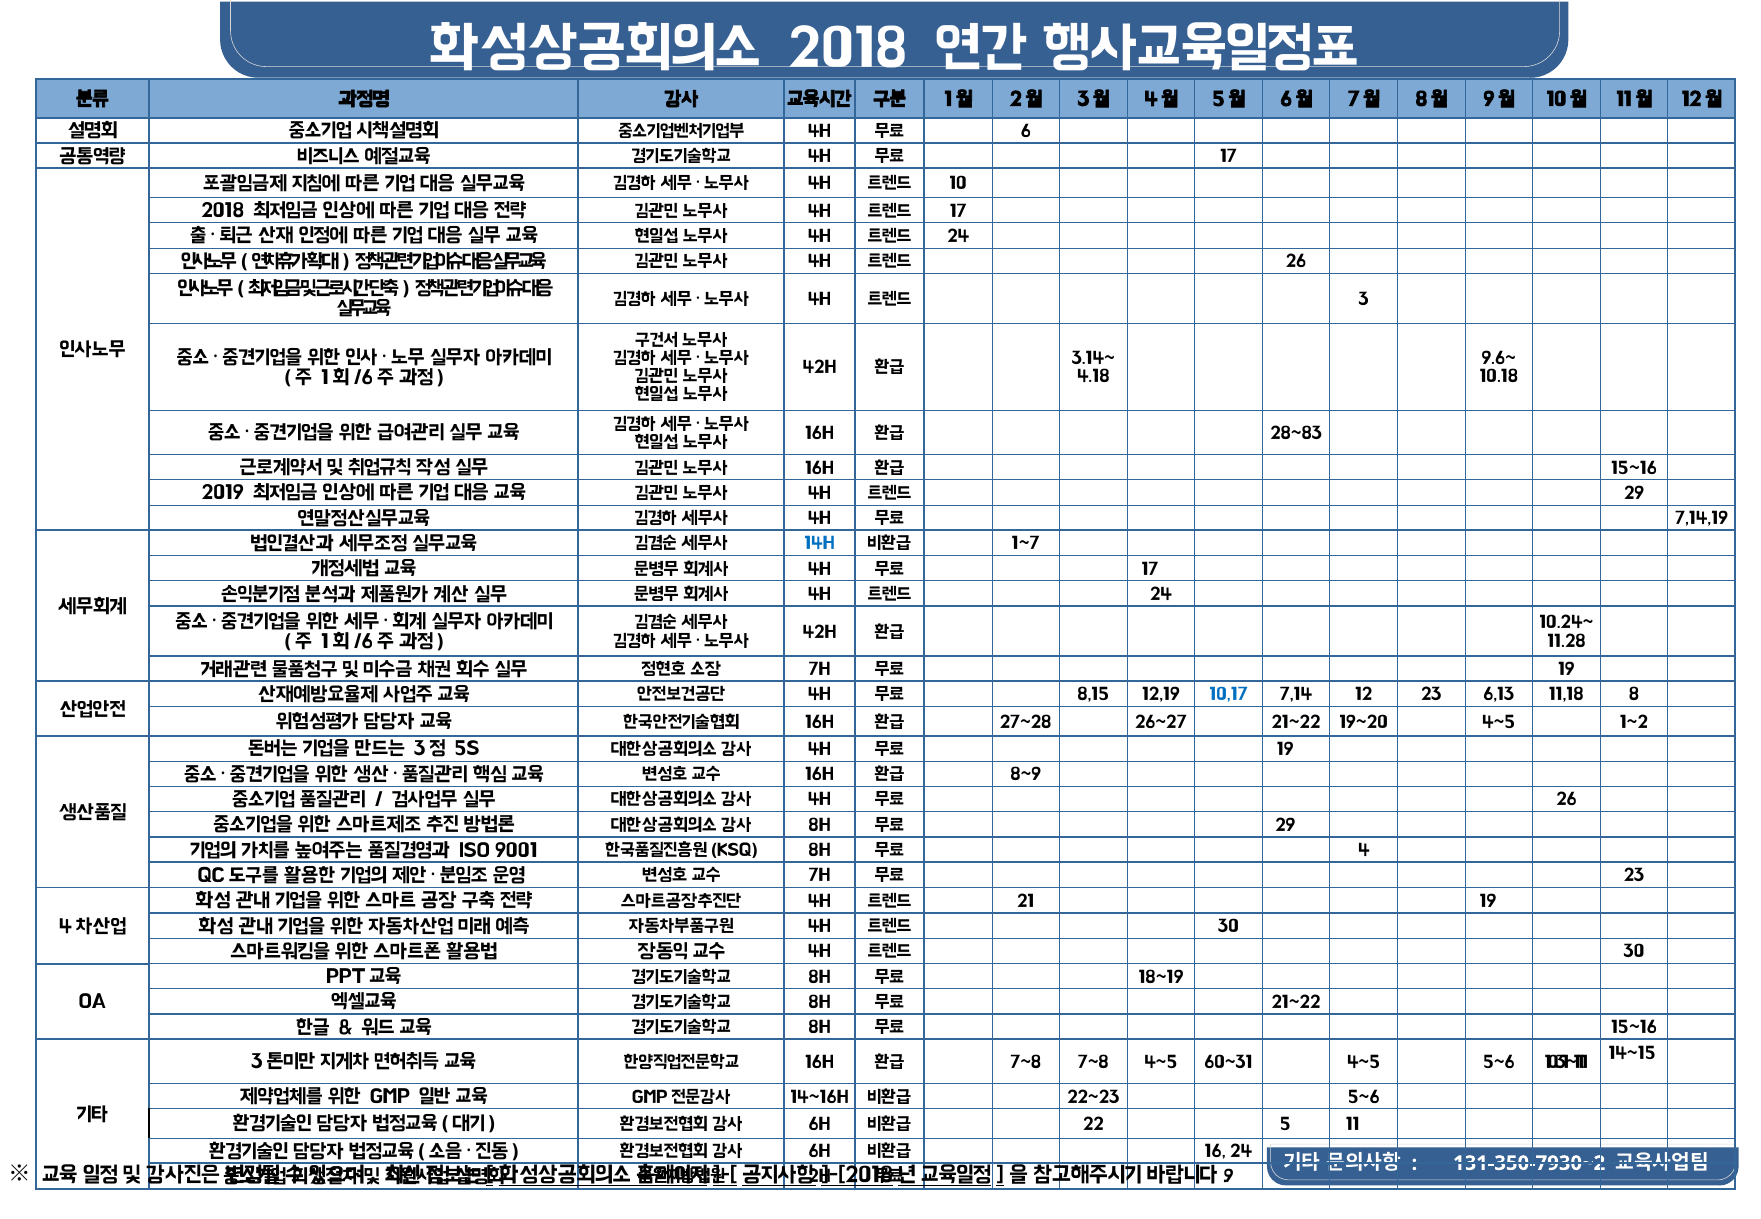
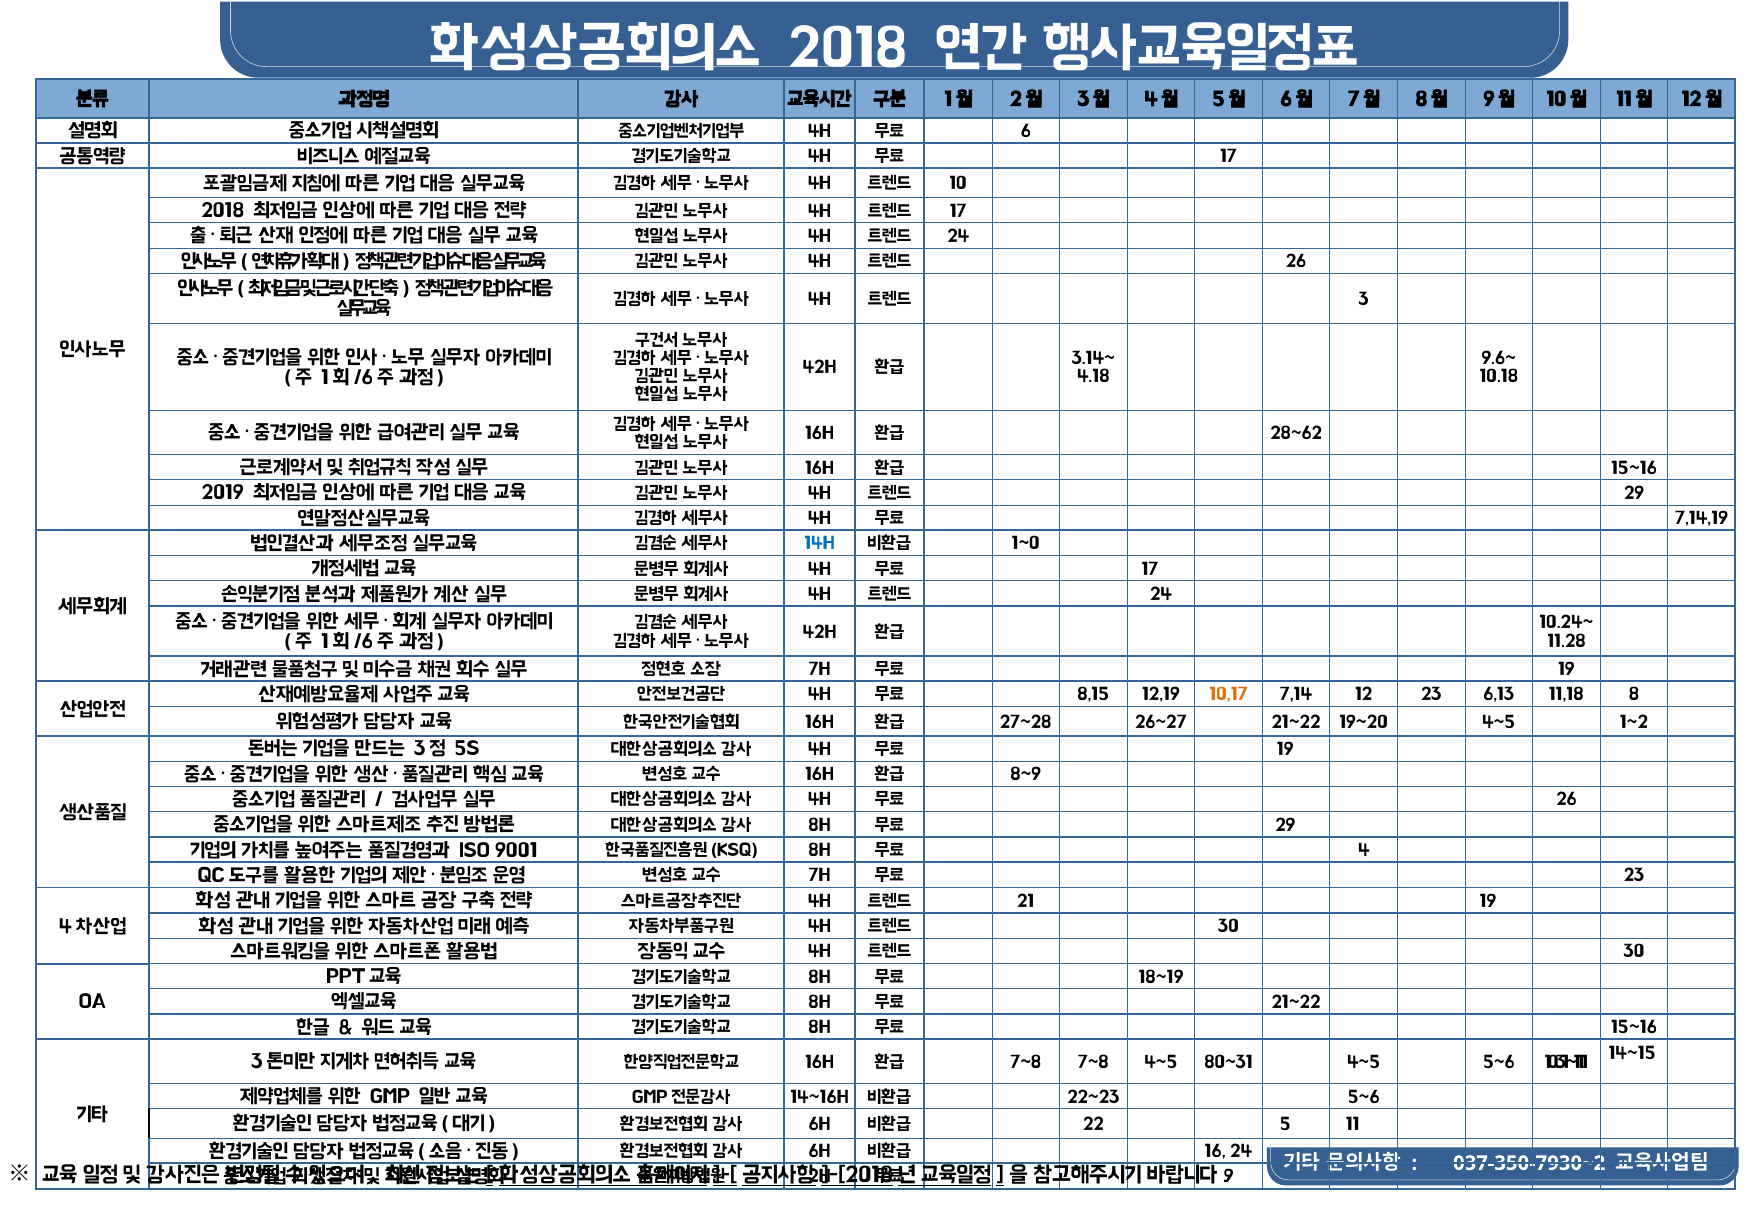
28~83: 28~83 -> 28~62 (1296, 433)
1~7: 1~7 -> 1~0 (1026, 543)
10,17 colour: blue -> orange (1229, 694)
60~31: 60~31 -> 80~31 (1229, 1062)
131-350-7930~2: 131-350-7930~2 -> 037-350-7930~2 (1529, 1163)
